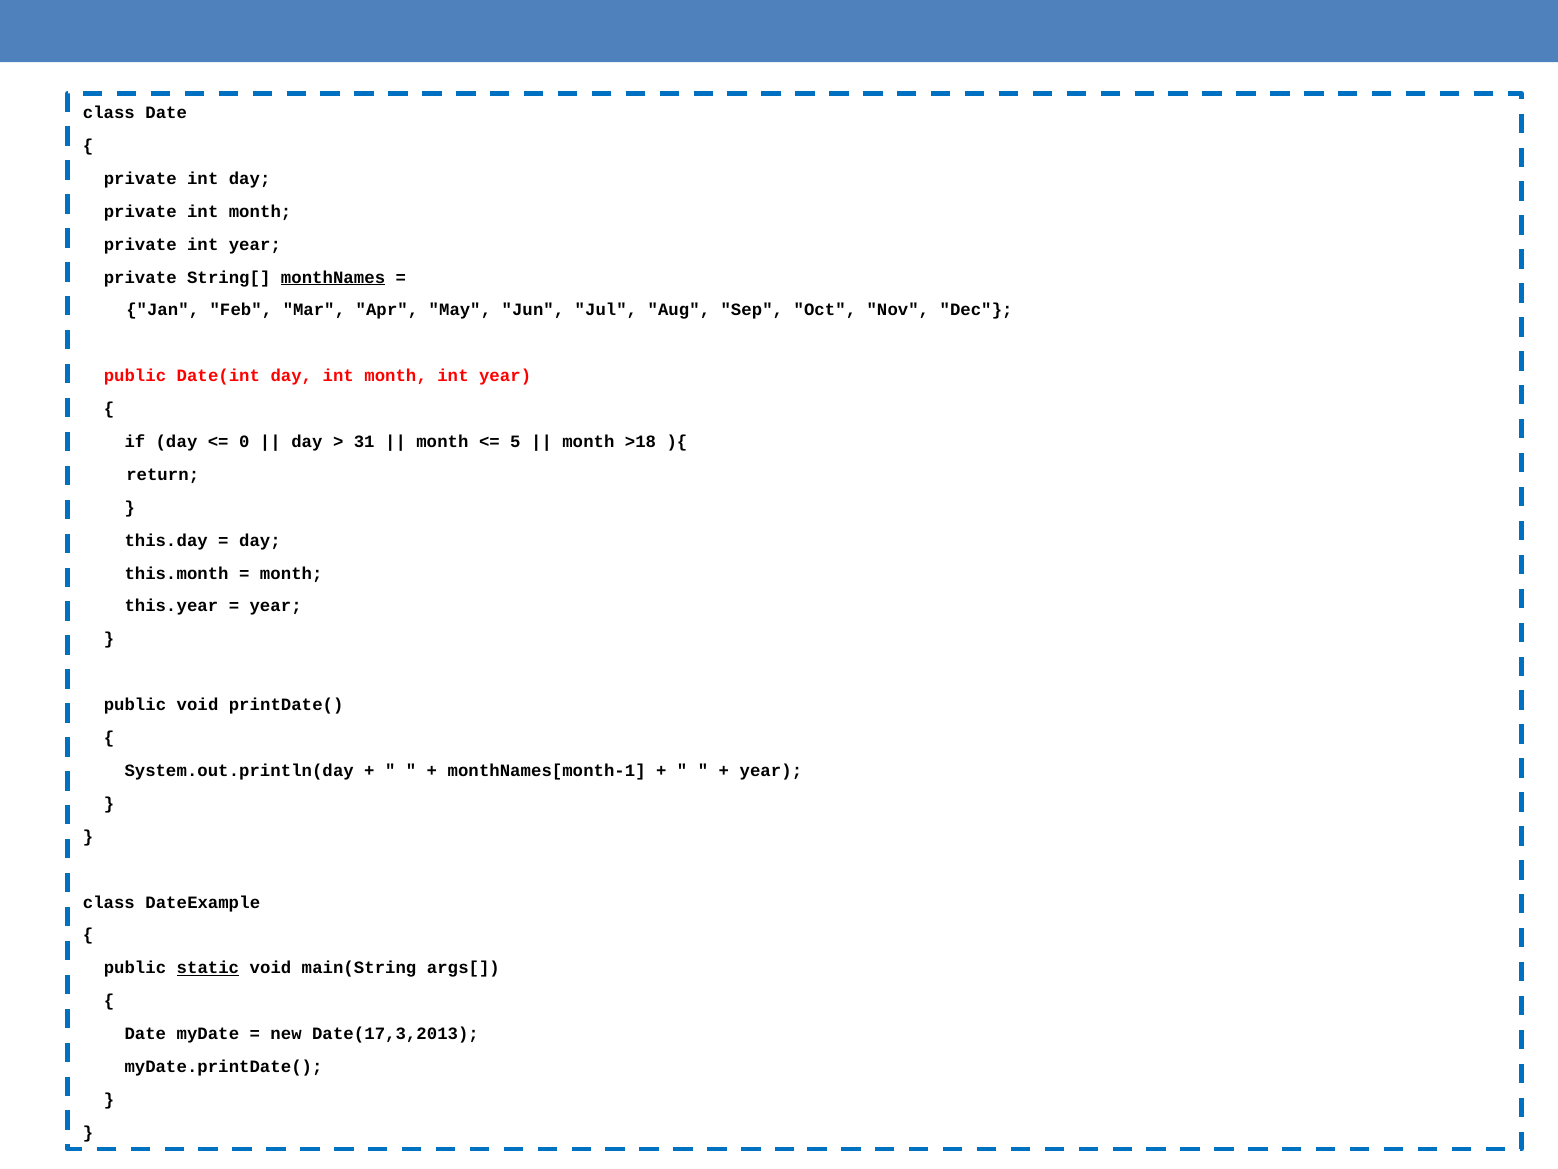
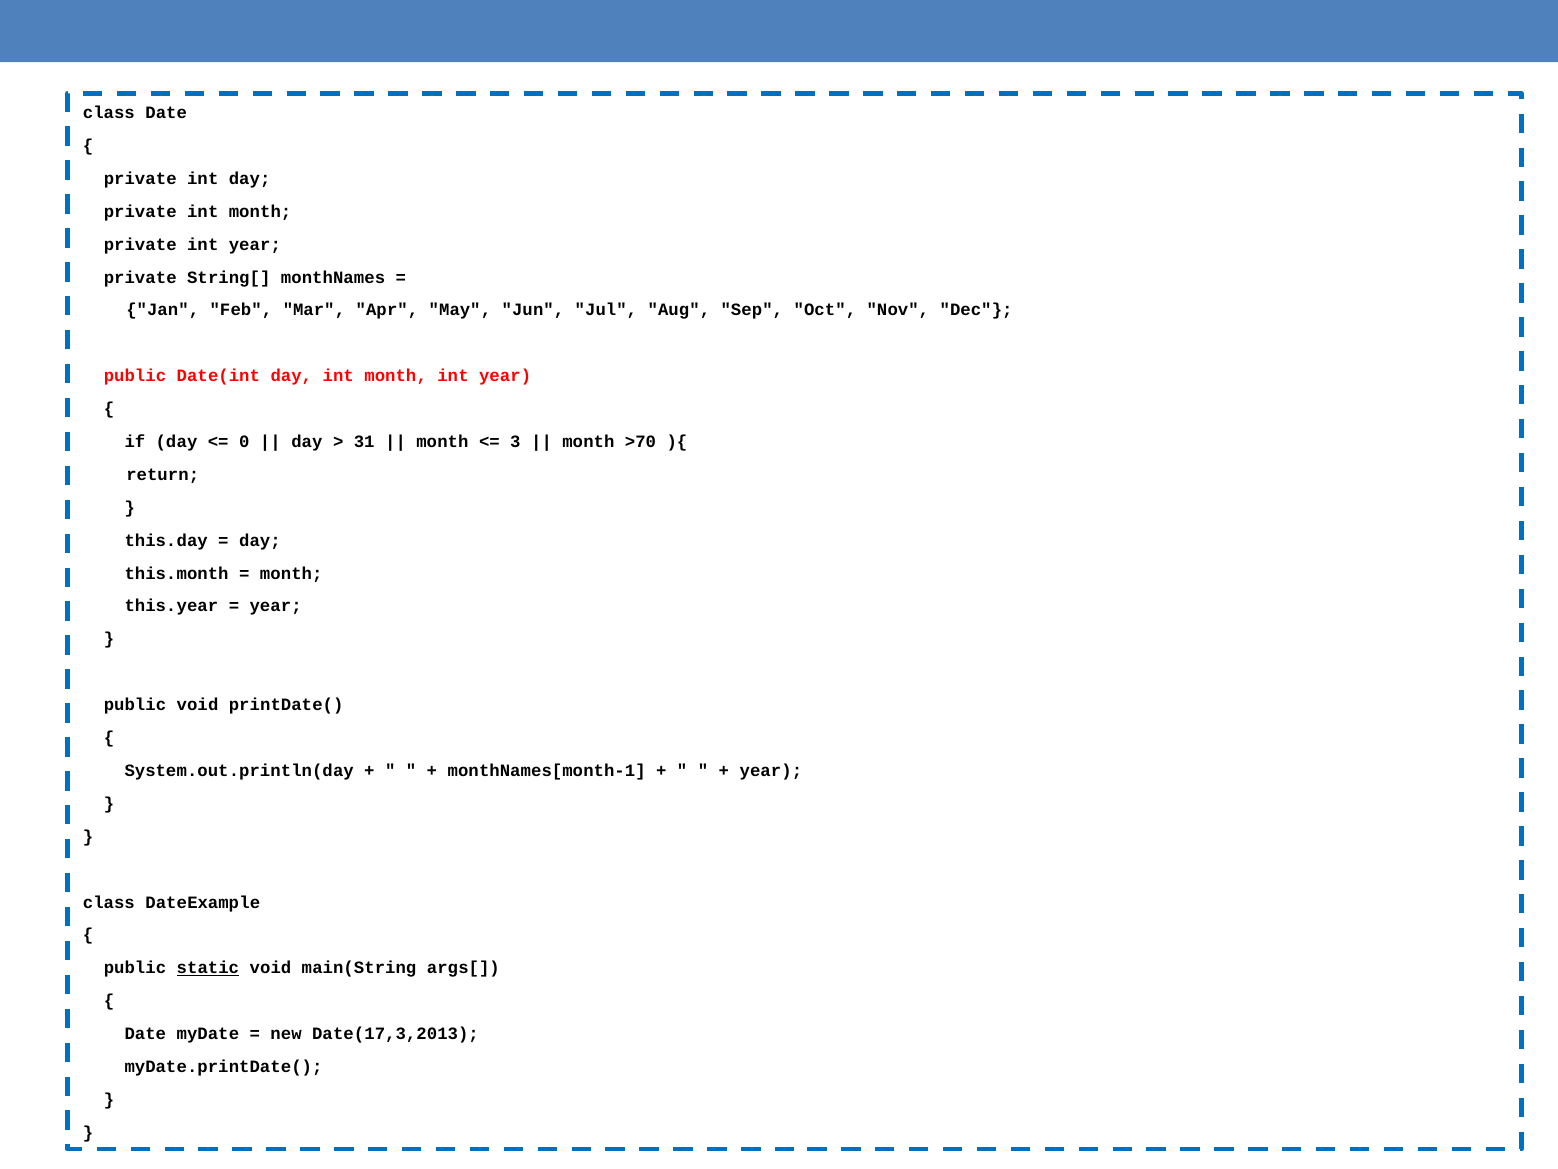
monthNames underline: present -> none (333, 277)
5: 5 -> 3 (515, 442)
>18: >18 -> >70 (640, 442)
